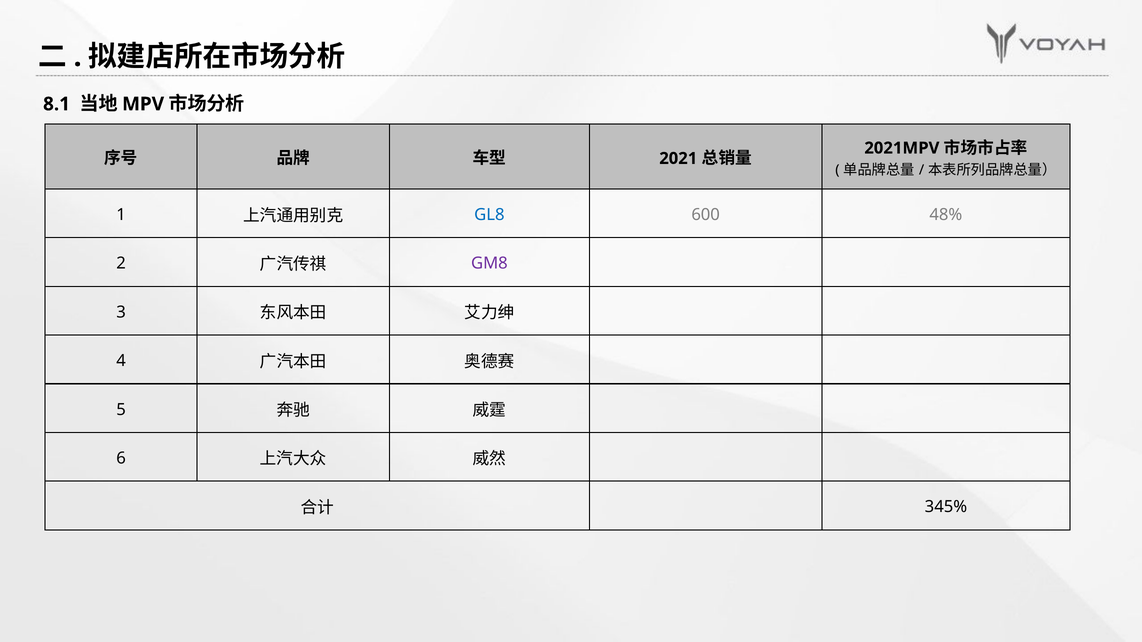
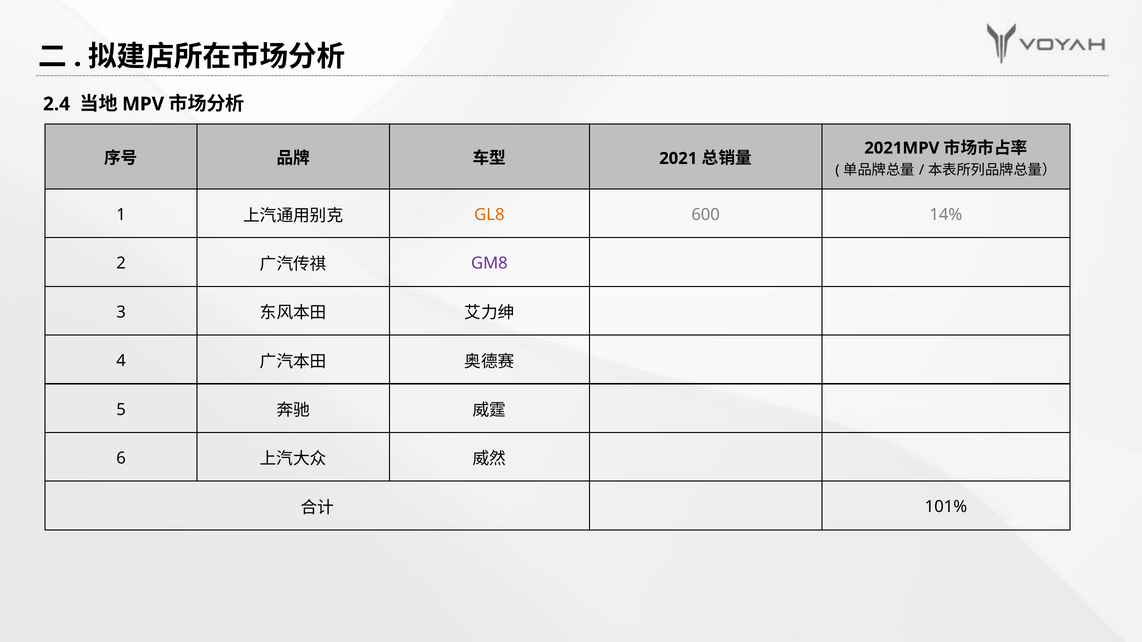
8.1: 8.1 -> 2.4 (57, 104)
GL8 colour: blue -> orange (489, 215)
48%: 48% -> 14% (946, 215)
345%: 345% -> 101% (946, 507)
